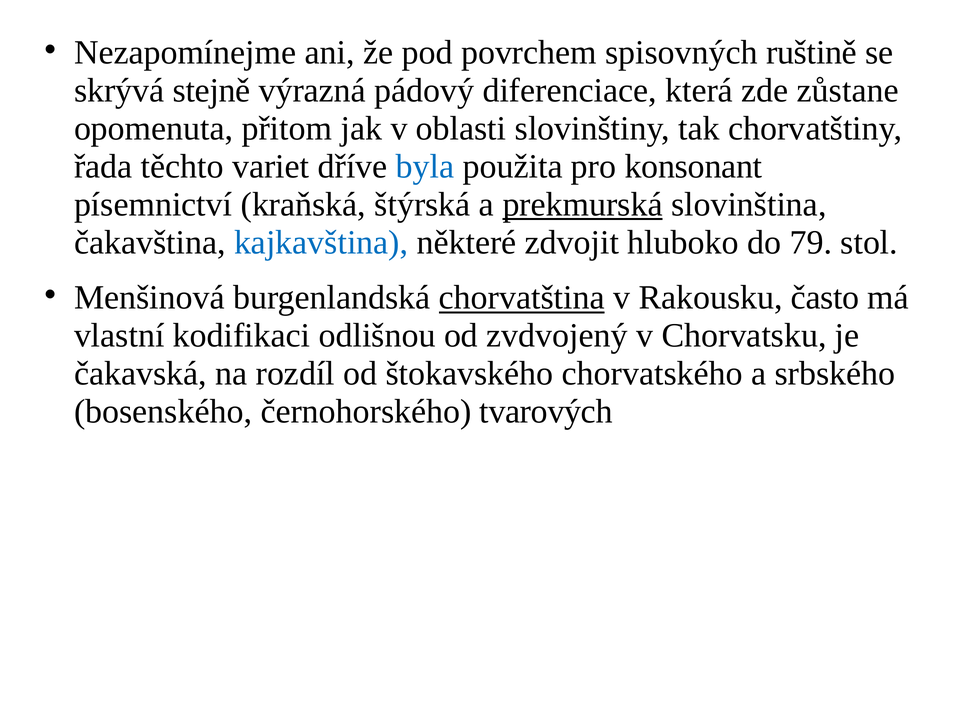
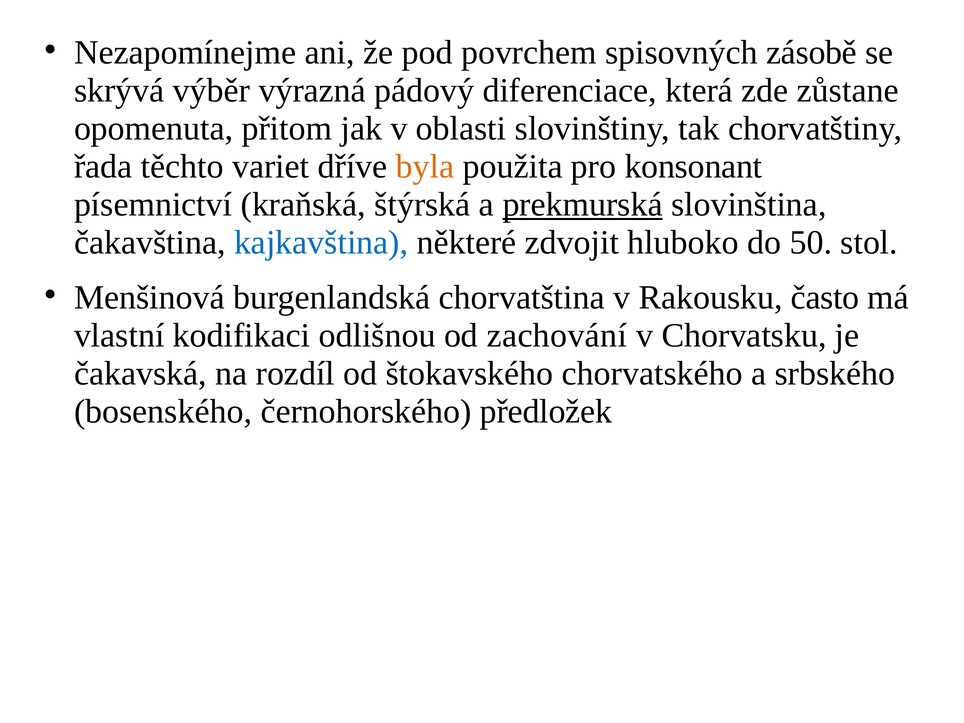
ruštině: ruštině -> zásobě (812, 52)
stejně: stejně -> výběr (212, 90)
byla colour: blue -> orange (425, 166)
79: 79 -> 50 (811, 242)
chorvatština underline: present -> none (522, 298)
zvdvojený: zvdvojený -> zachování (557, 336)
tvarových: tvarových -> předložek (546, 412)
